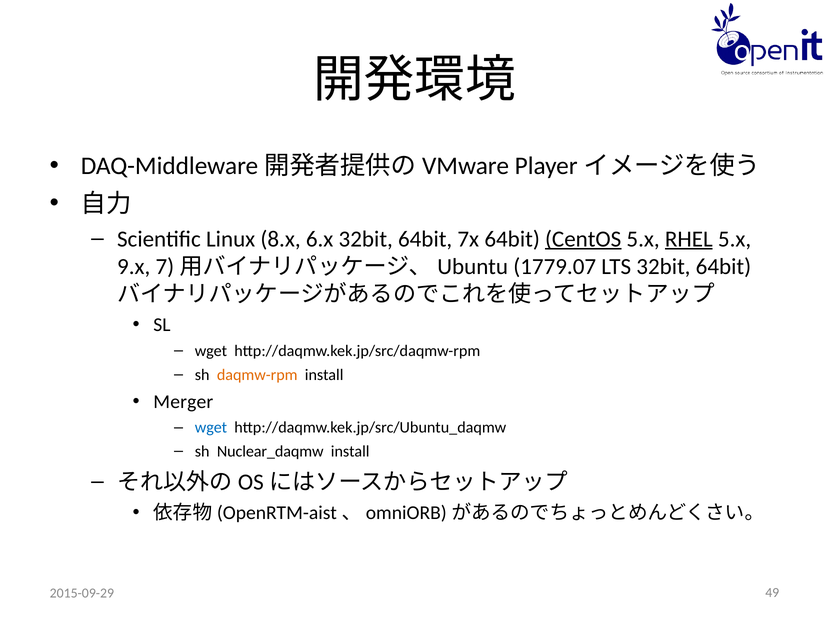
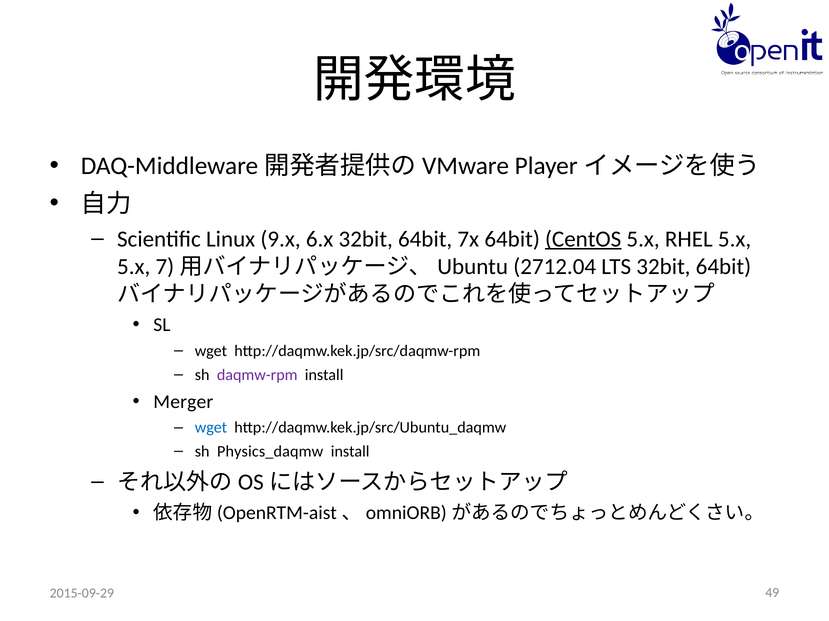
8.x: 8.x -> 9.x (281, 239)
RHEL underline: present -> none (689, 239)
9.x: 9.x -> 5.x (134, 267)
1779.07: 1779.07 -> 2712.04 (555, 267)
daqmw-rpm colour: orange -> purple (257, 375)
Nuclear_daqmw: Nuclear_daqmw -> Physics_daqmw (270, 452)
